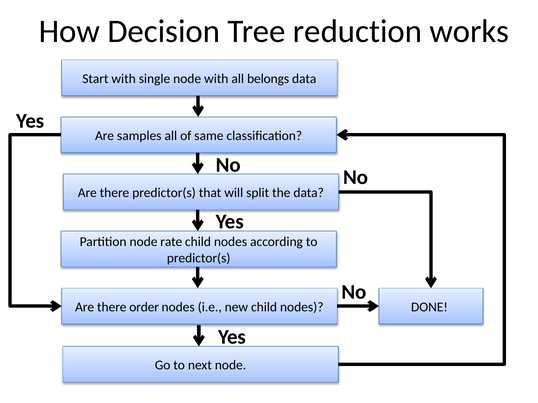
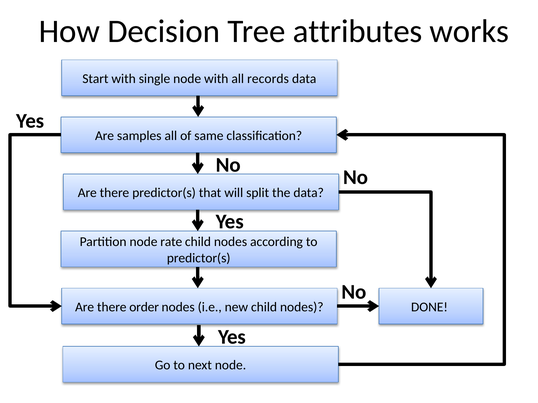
reduction: reduction -> attributes (358, 31)
belongs: belongs -> records (268, 79)
